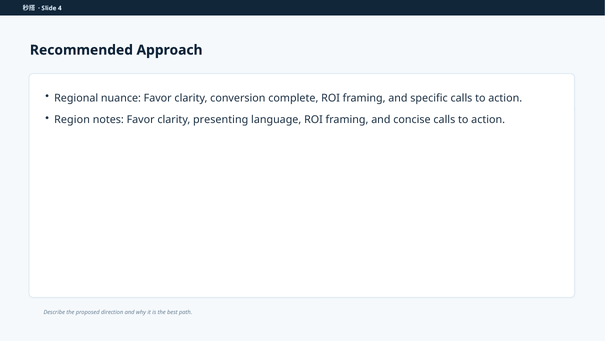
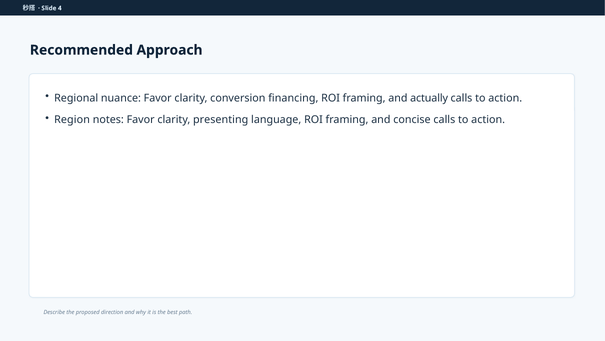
complete: complete -> financing (293, 98)
specific: specific -> actually (429, 98)
